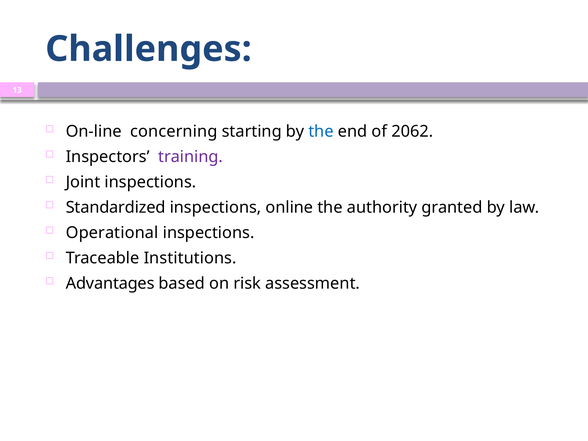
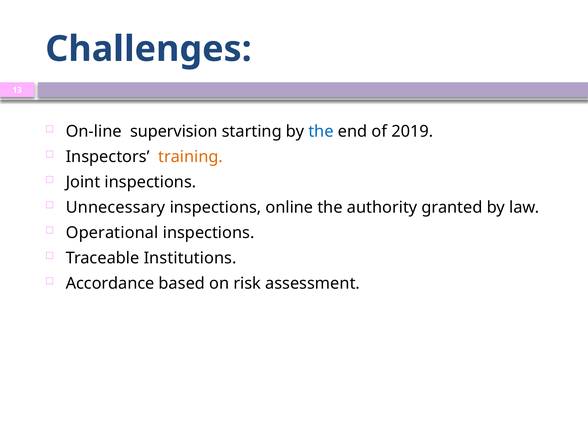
concerning: concerning -> supervision (174, 131)
2062: 2062 -> 2019 (412, 131)
training colour: purple -> orange (190, 157)
Standardized: Standardized -> Unnecessary (116, 207)
Advantages: Advantages -> Accordance (110, 283)
